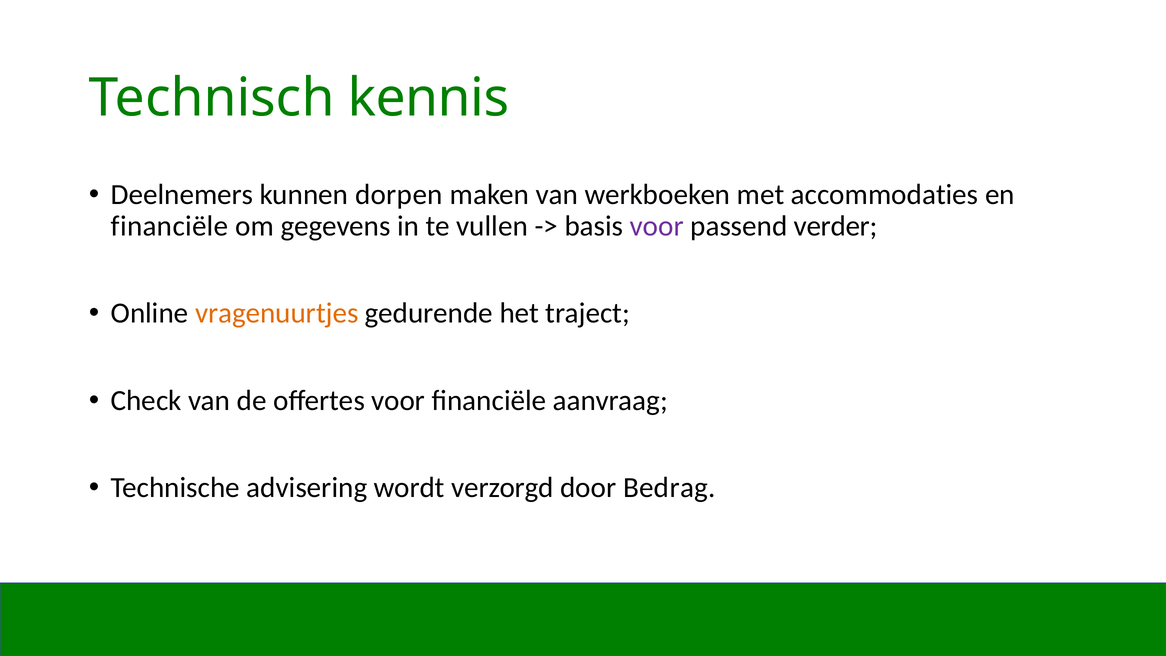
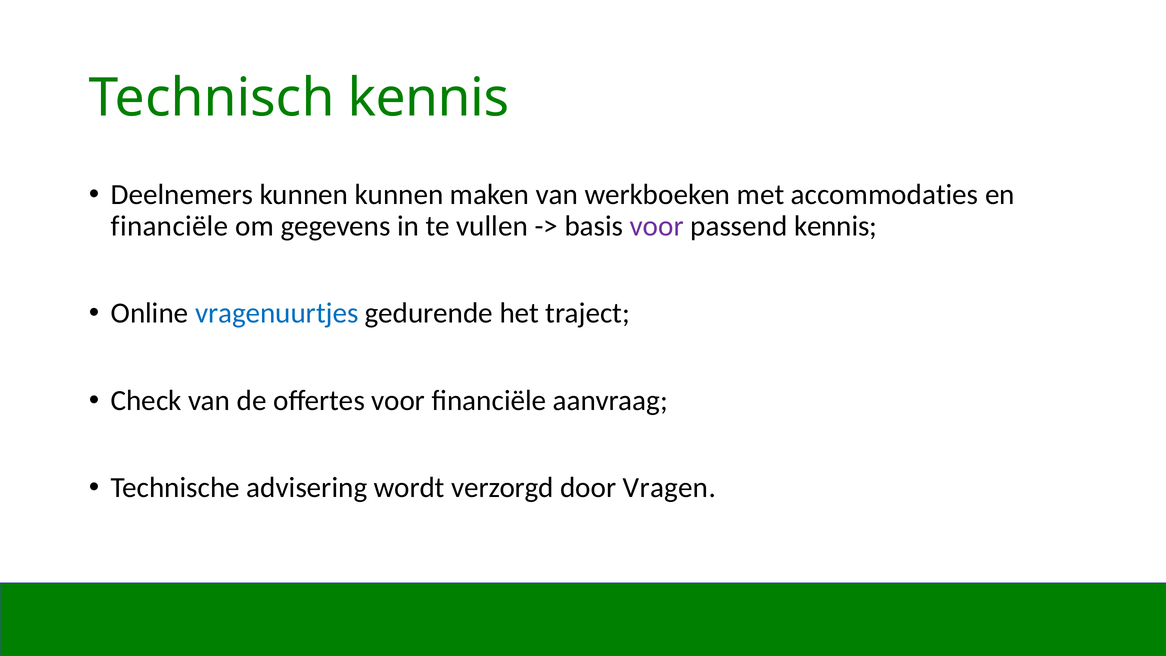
kunnen dorpen: dorpen -> kunnen (399, 195)
passend verder: verder -> kennis (836, 226)
vragenuurtjes colour: orange -> blue (277, 313)
Bedrag: Bedrag -> Vragen (669, 488)
